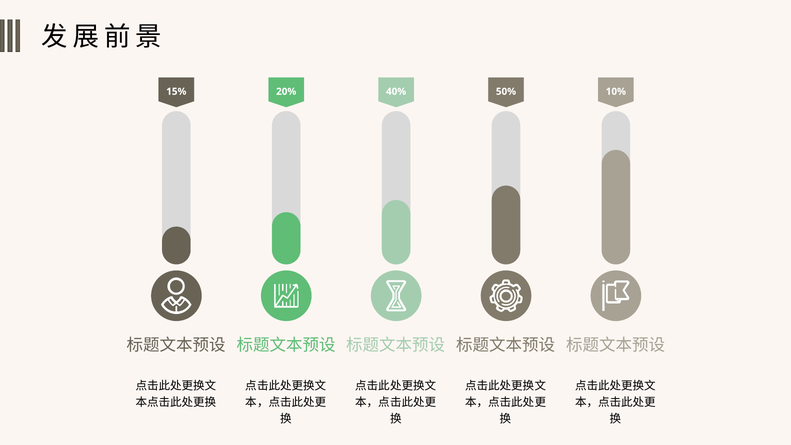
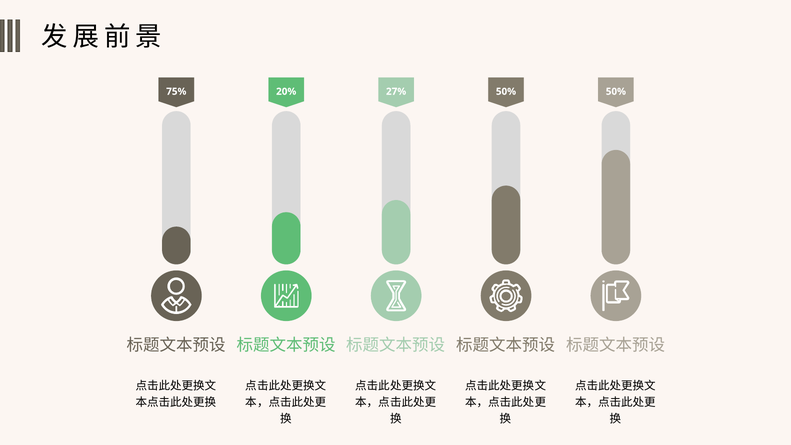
15%: 15% -> 75% (176, 92)
40%: 40% -> 27% (396, 92)
50% 10%: 10% -> 50% (616, 92)
